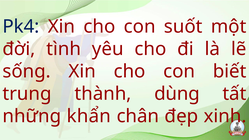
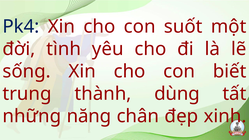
khẩn: khẩn -> năng (89, 116)
